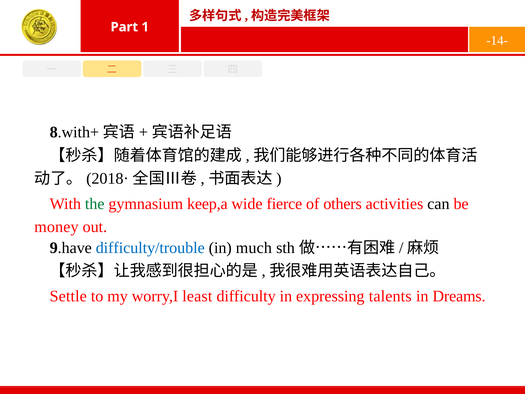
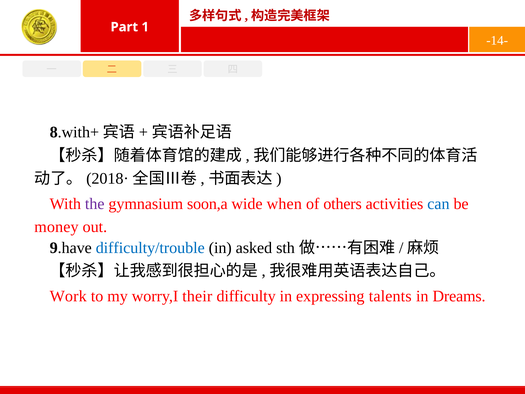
the colour: green -> purple (95, 204)
keep,a: keep,a -> soon,a (207, 204)
fierce: fierce -> when (284, 204)
can colour: black -> blue (438, 204)
much: much -> asked (254, 248)
Settle: Settle -> Work (68, 296)
least: least -> their (197, 296)
